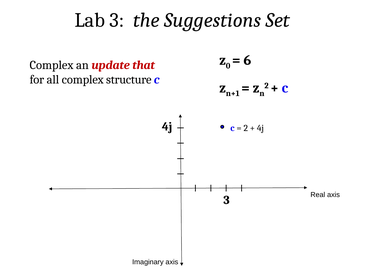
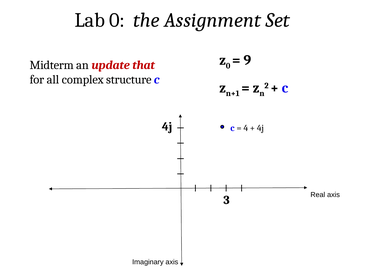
Lab 3: 3 -> 0 (117, 20)
Suggestions: Suggestions -> Assignment (213, 20)
6: 6 -> 9 (247, 60)
Complex: Complex -> Midterm (52, 65)
2: 2 -> 4 (246, 128)
